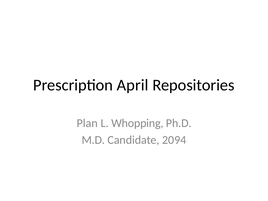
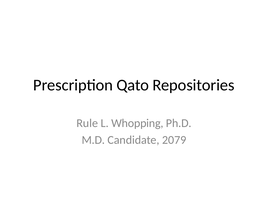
April: April -> Qato (133, 85)
Plan: Plan -> Rule (87, 123)
2094: 2094 -> 2079 (174, 140)
